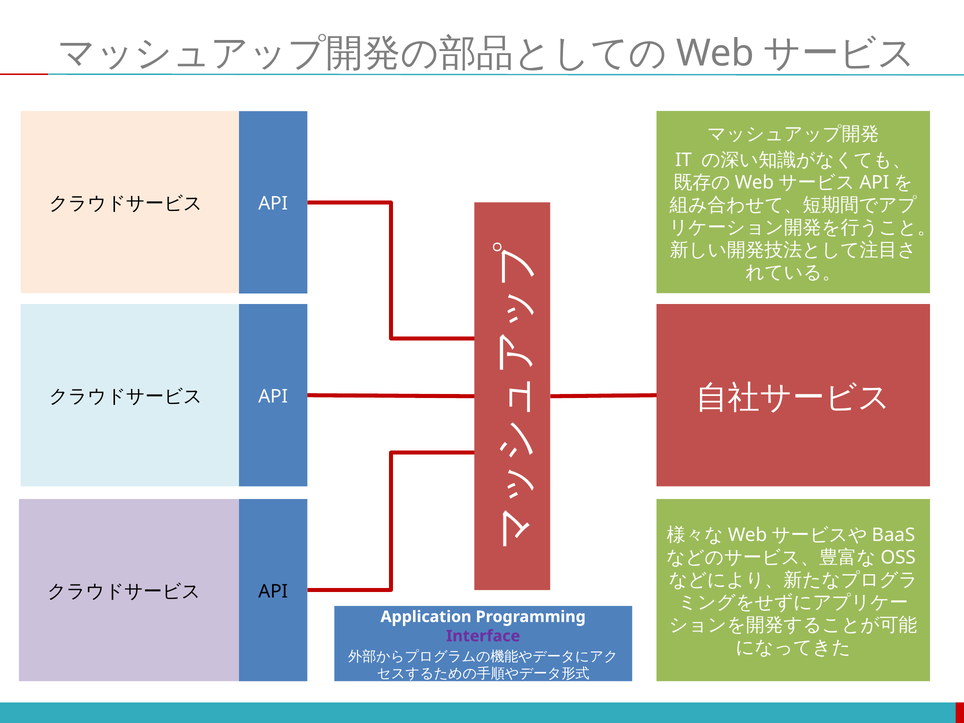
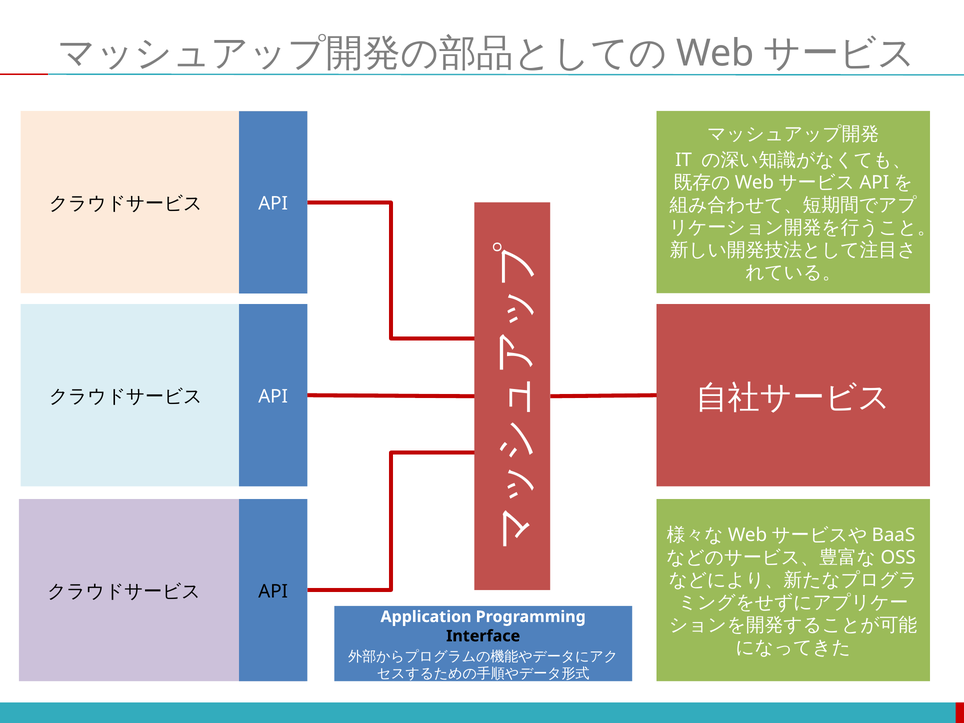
Interface colour: purple -> black (483, 636)
